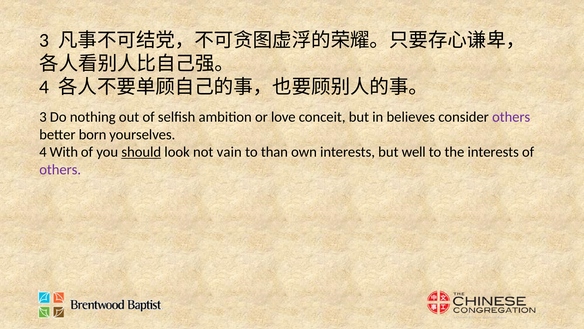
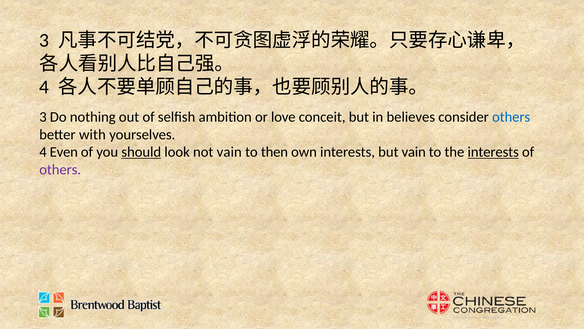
others colour: purple -> blue (511, 117)
born: born -> with (92, 134)
With: With -> Even (64, 152)
than: than -> then (274, 152)
but well: well -> vain (414, 152)
interests underline: none -> present (493, 152)
